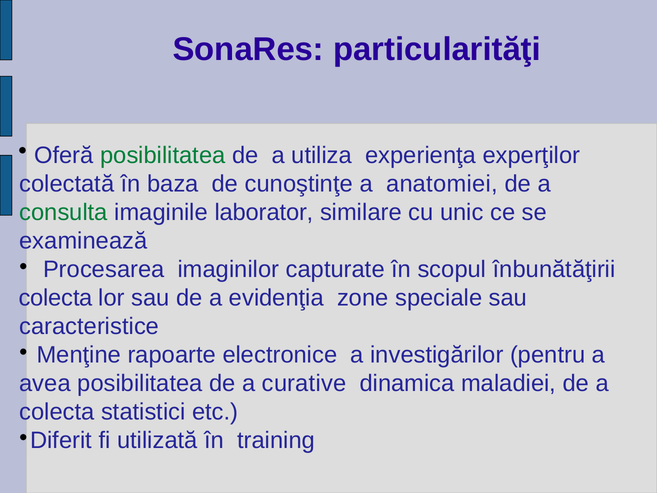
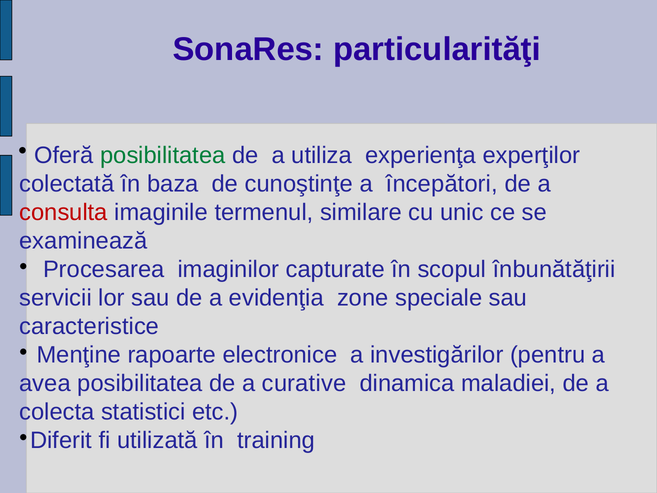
anatomiei: anatomiei -> începători (442, 184)
consulta colour: green -> red (64, 213)
laborator: laborator -> termenul (264, 213)
colecta: colecta -> servicii (56, 298)
